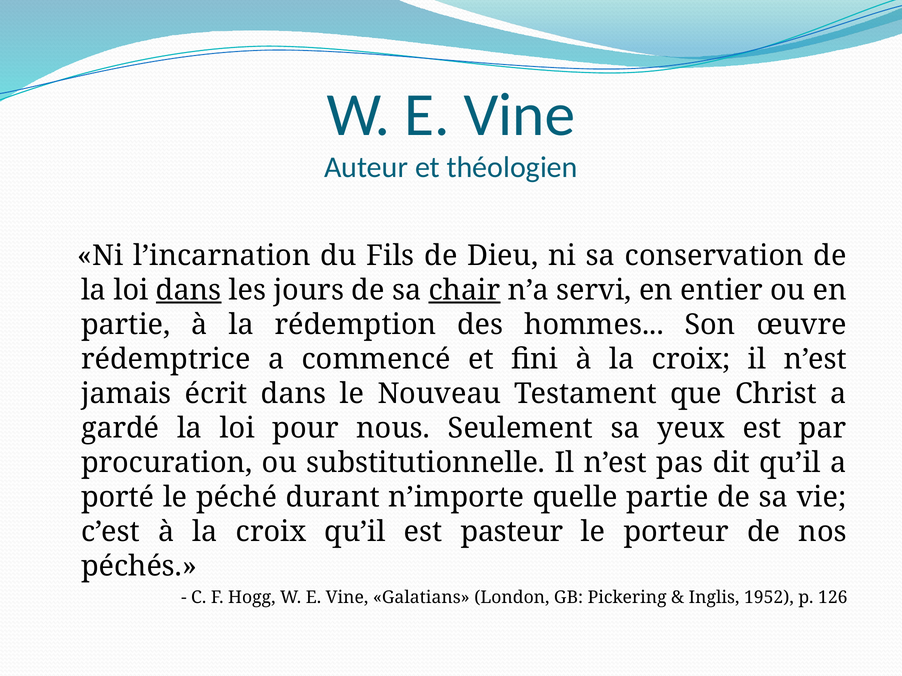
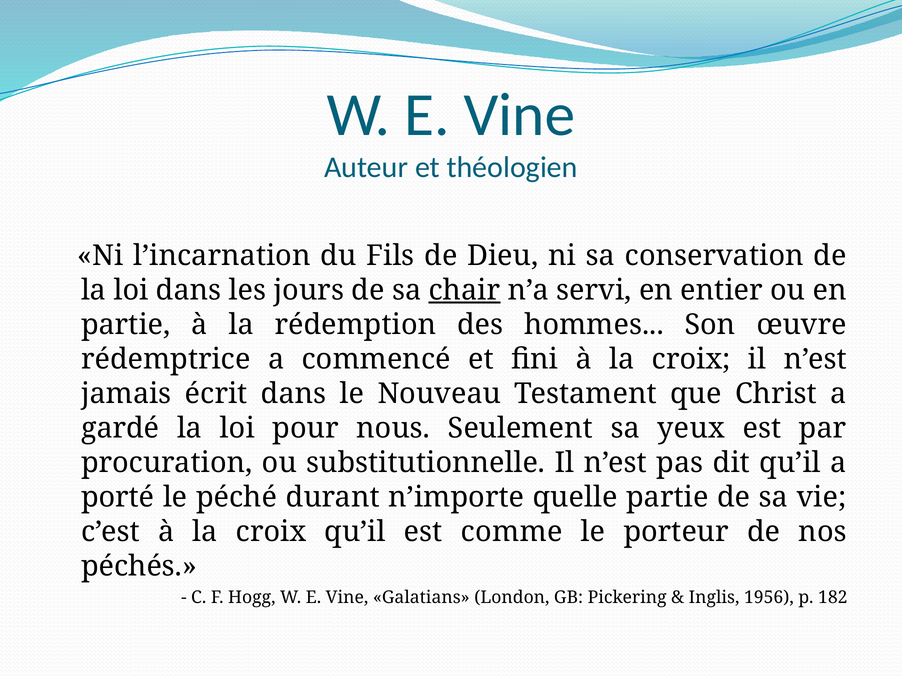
dans underline: present -> none (189, 290)
pasteur: pasteur -> comme (512, 532)
1952: 1952 -> 1956 (769, 598)
126: 126 -> 182 (833, 598)
